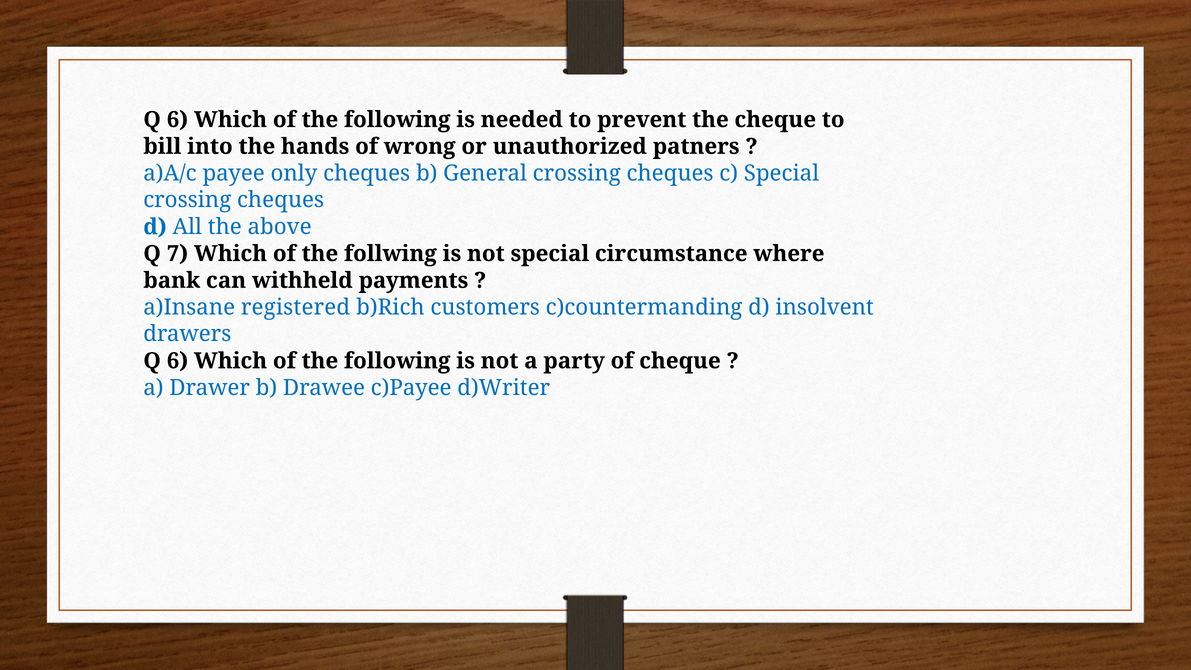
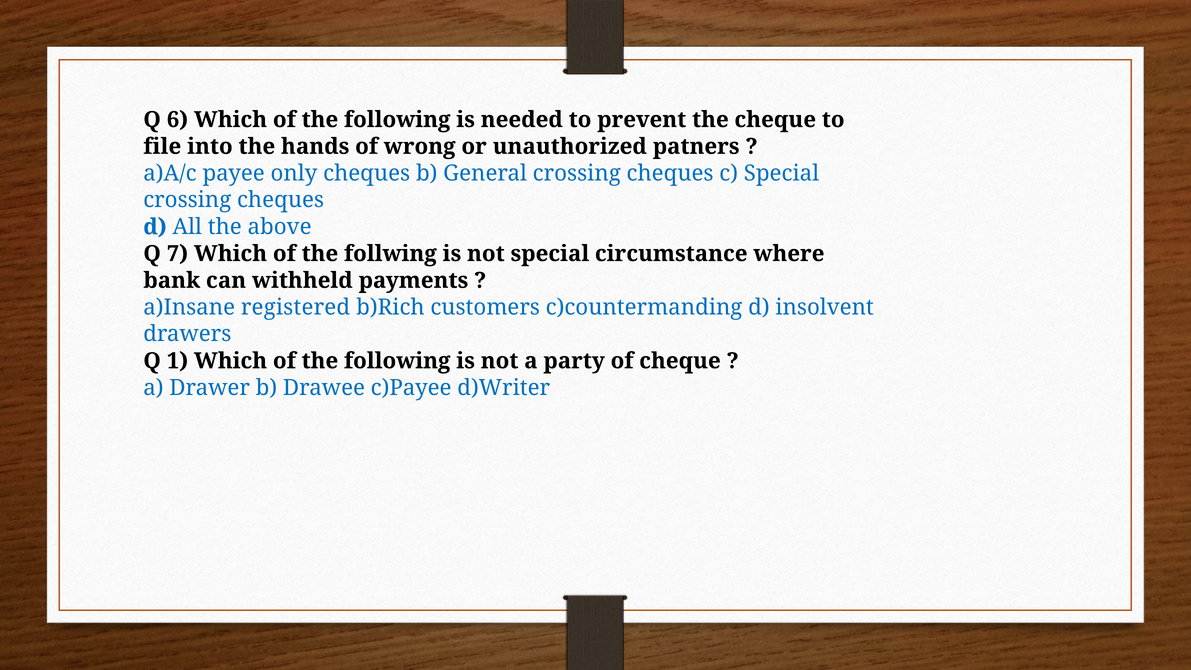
bill: bill -> file (162, 146)
6: 6 -> 1 (177, 361)
